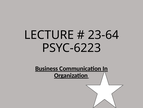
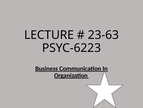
23-64: 23-64 -> 23-63 (103, 35)
